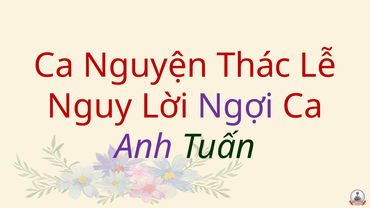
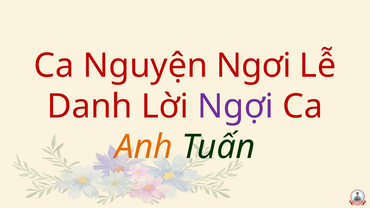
Thác: Thác -> Ngơi (254, 66)
Nguy: Nguy -> Danh (90, 106)
Anh colour: purple -> orange (144, 147)
